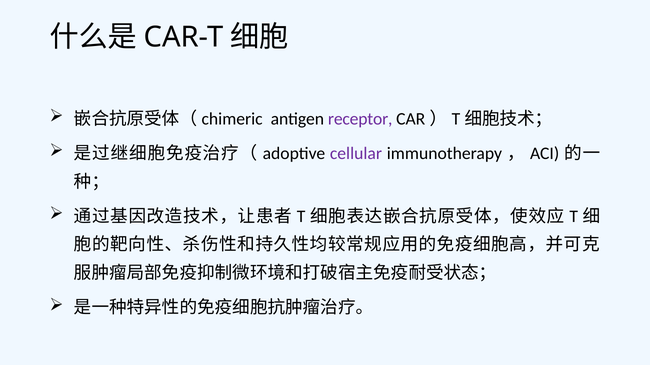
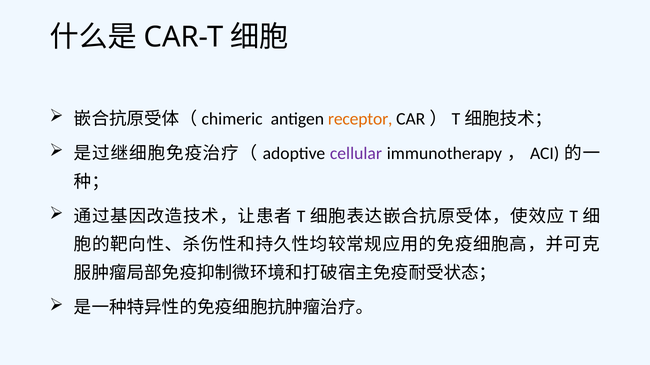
receptor colour: purple -> orange (360, 119)
